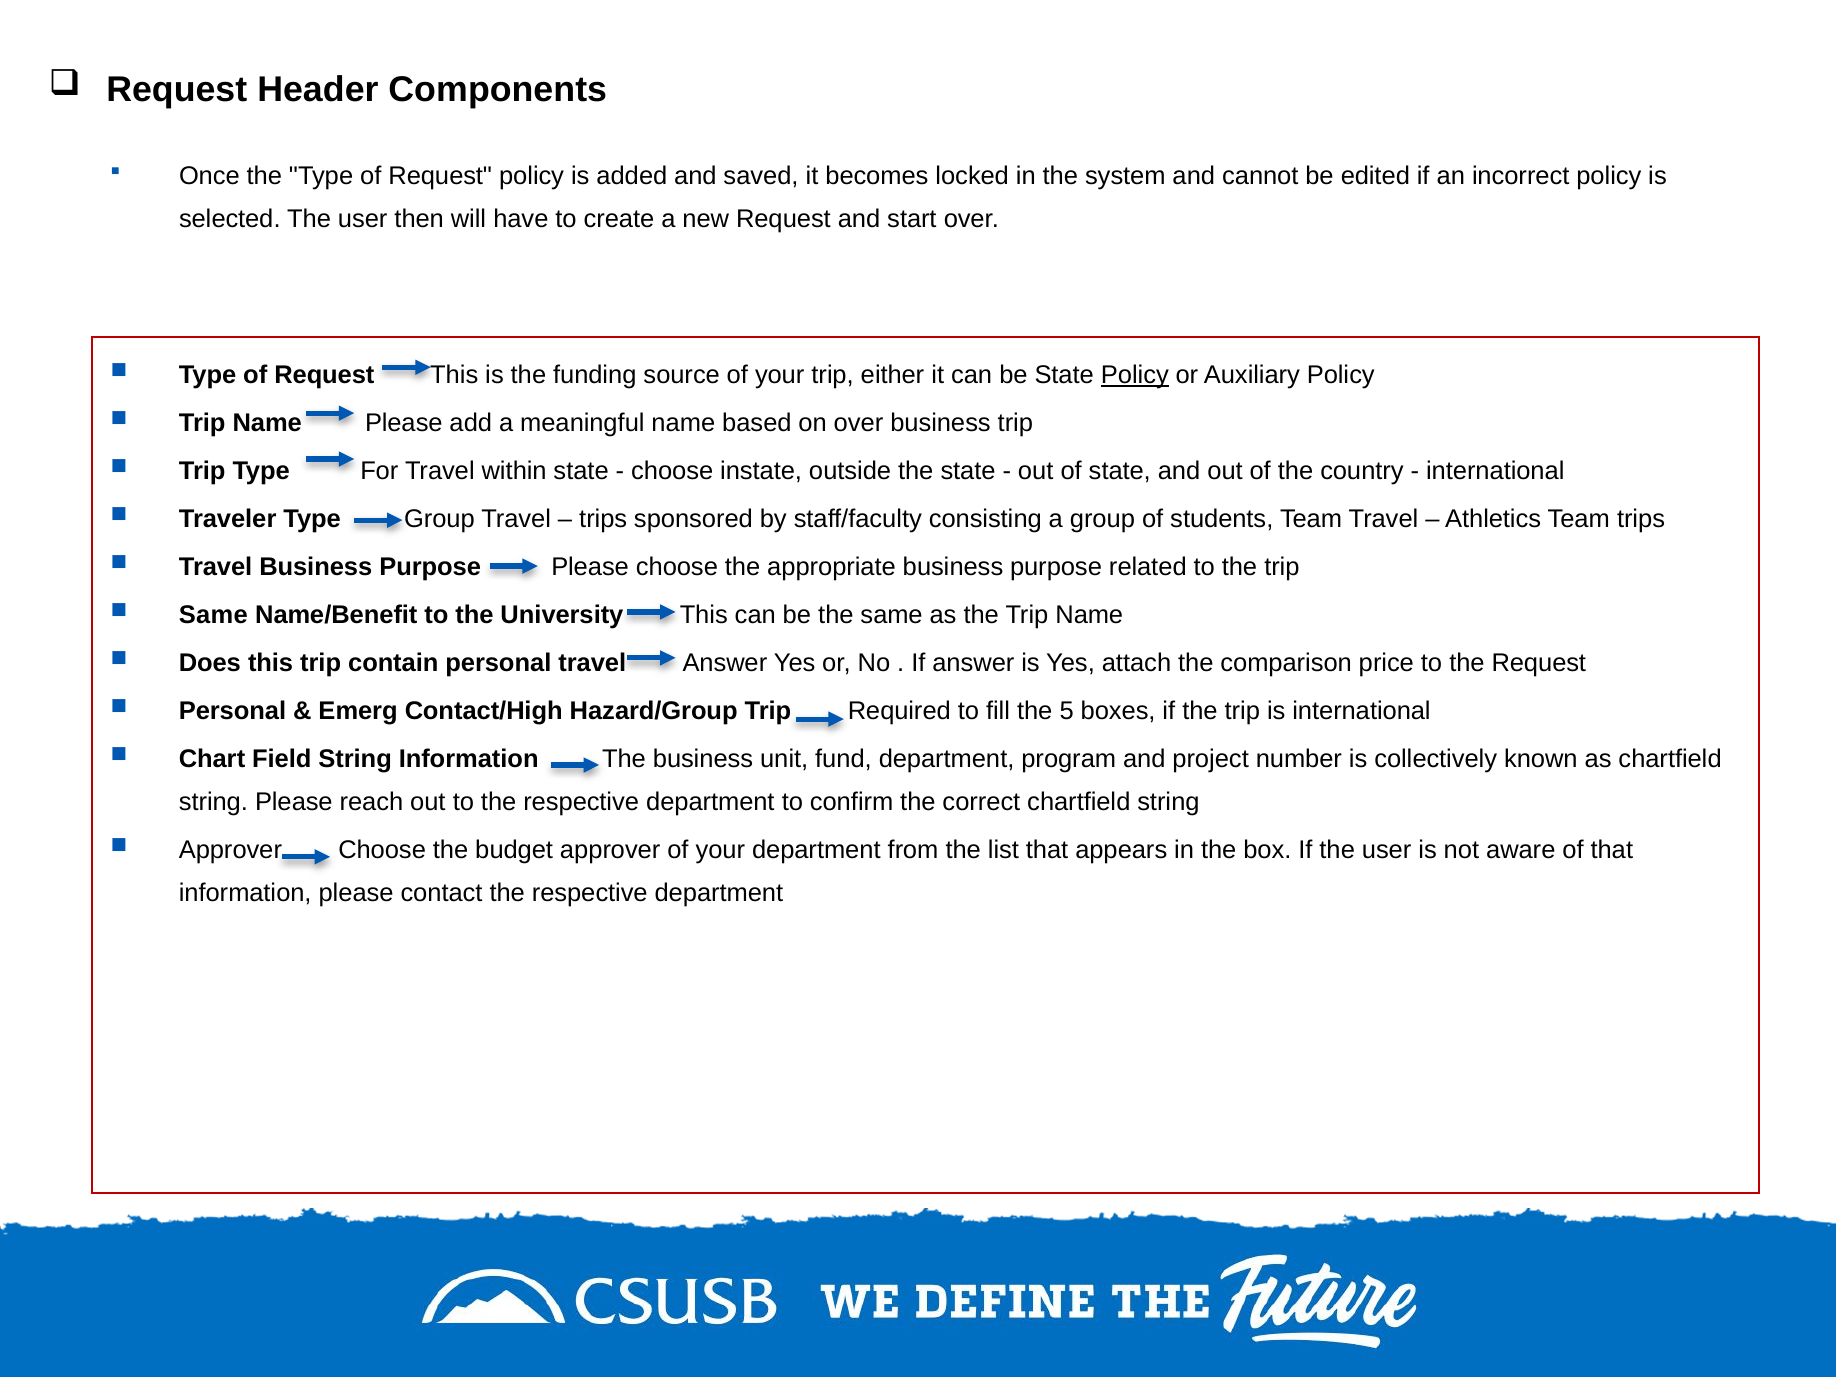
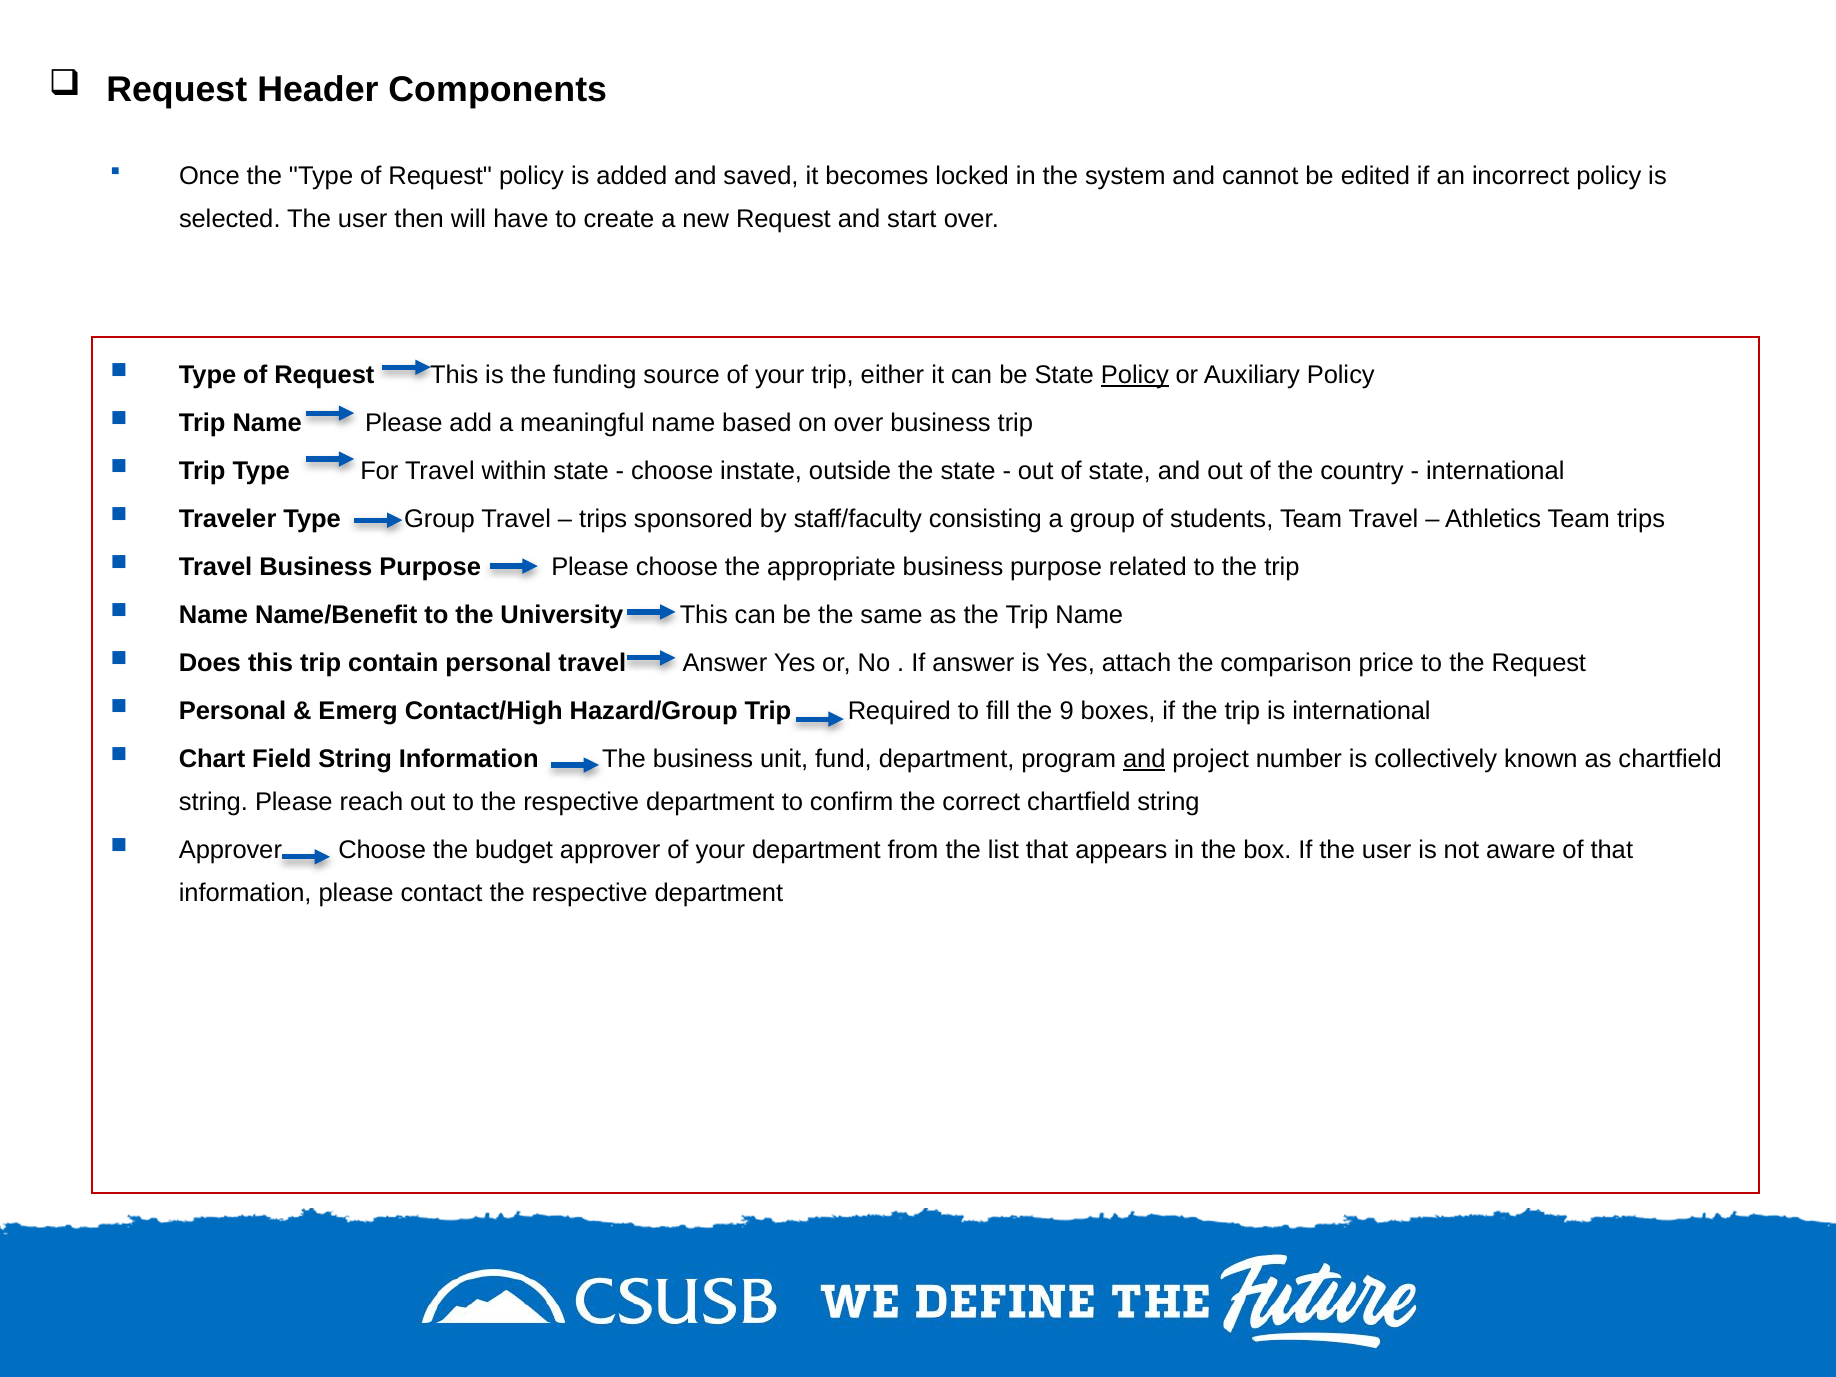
Same: Same -> Name (214, 615)
5: 5 -> 9 (1067, 711)
and underline: none -> present (1144, 759)
